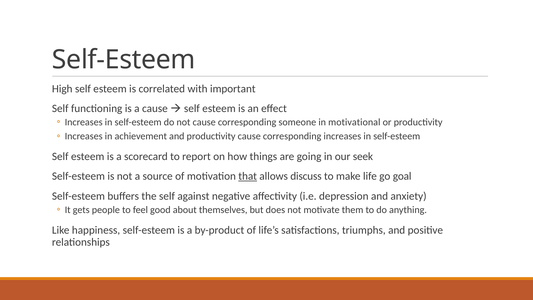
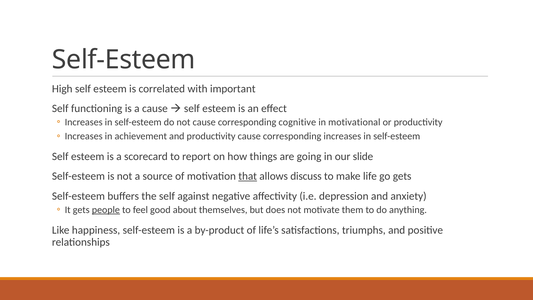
someone: someone -> cognitive (297, 122)
seek: seek -> slide (363, 156)
go goal: goal -> gets (402, 176)
people underline: none -> present (106, 210)
